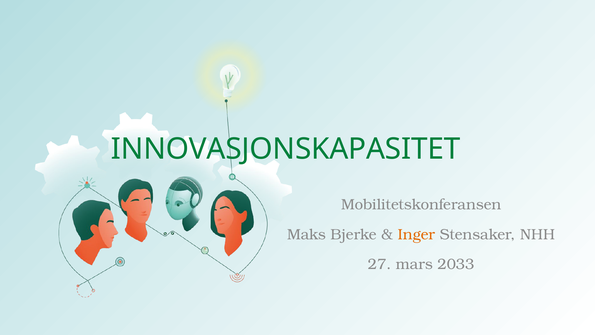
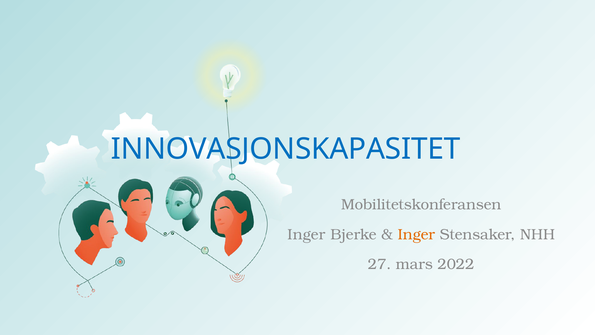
INNOVASJONSKAPASITET colour: green -> blue (286, 149)
Maks: Maks -> Inger (306, 234)
2033: 2033 -> 2022 (456, 264)
